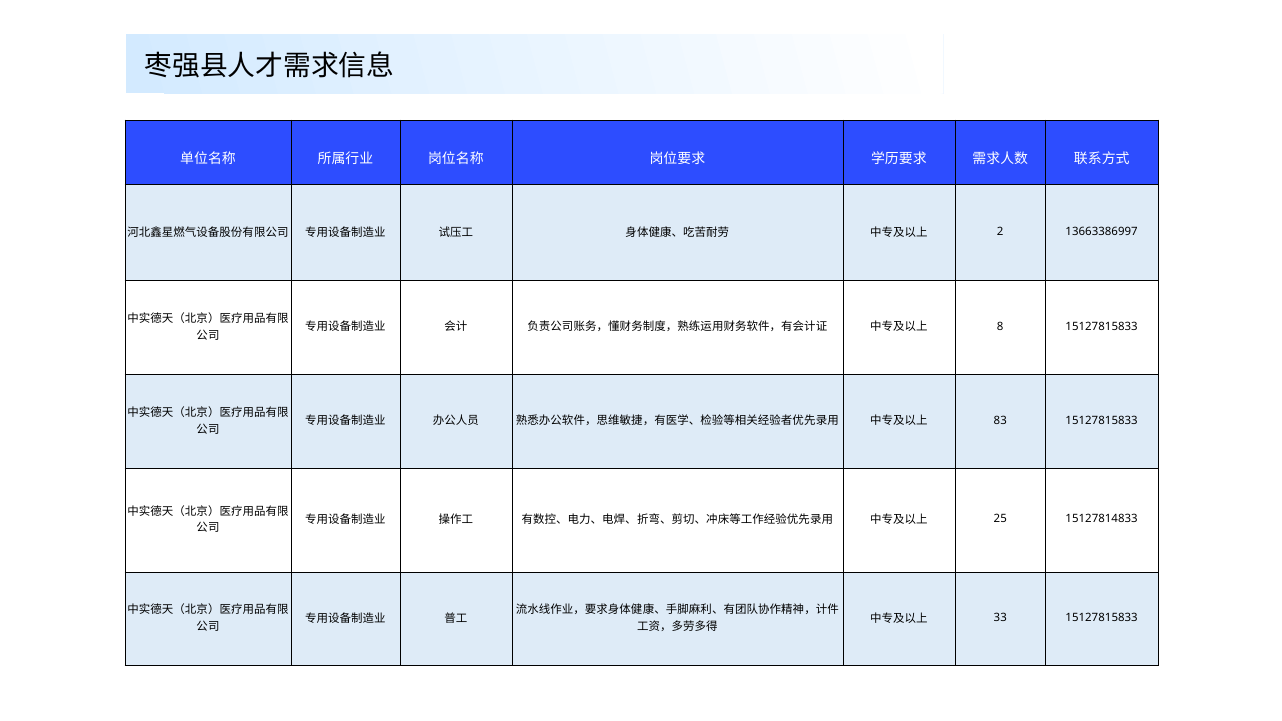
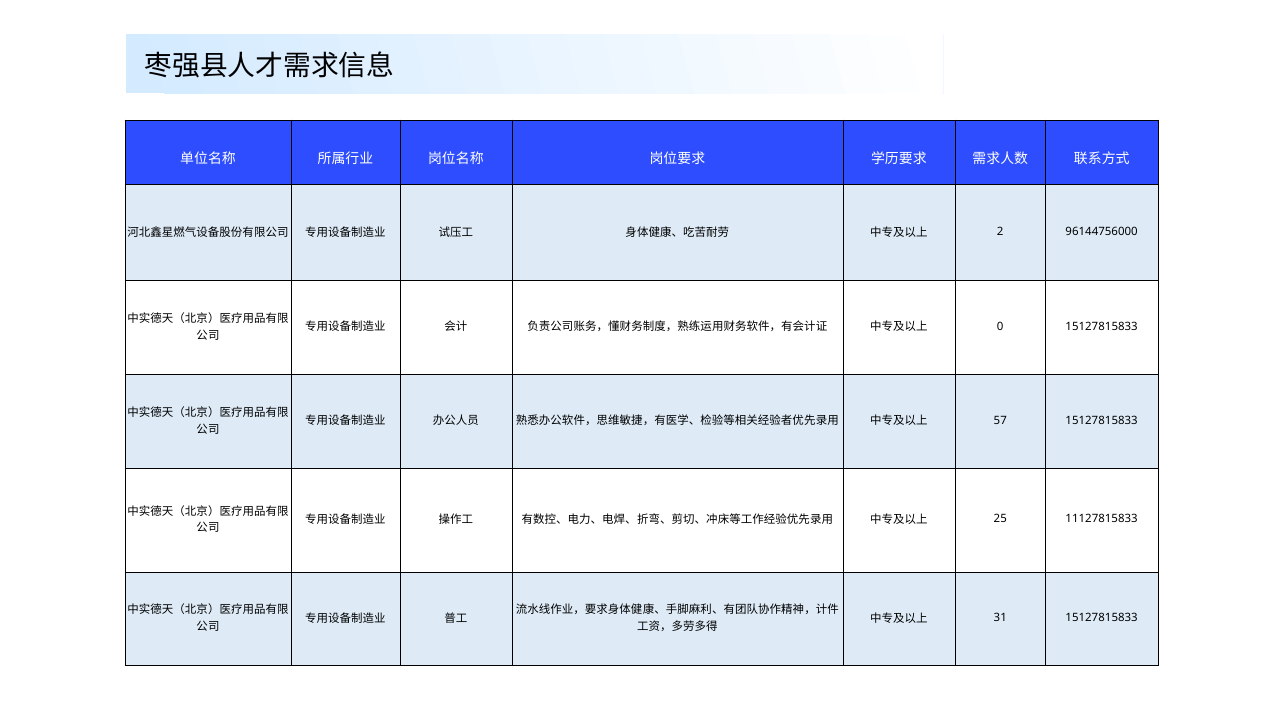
13663386997: 13663386997 -> 96144756000 (1102, 232)
8: 8 -> 0 (1000, 327)
83: 83 -> 57 (1000, 420)
15127814833: 15127814833 -> 11127815833 (1102, 519)
33: 33 -> 31 (1000, 618)
